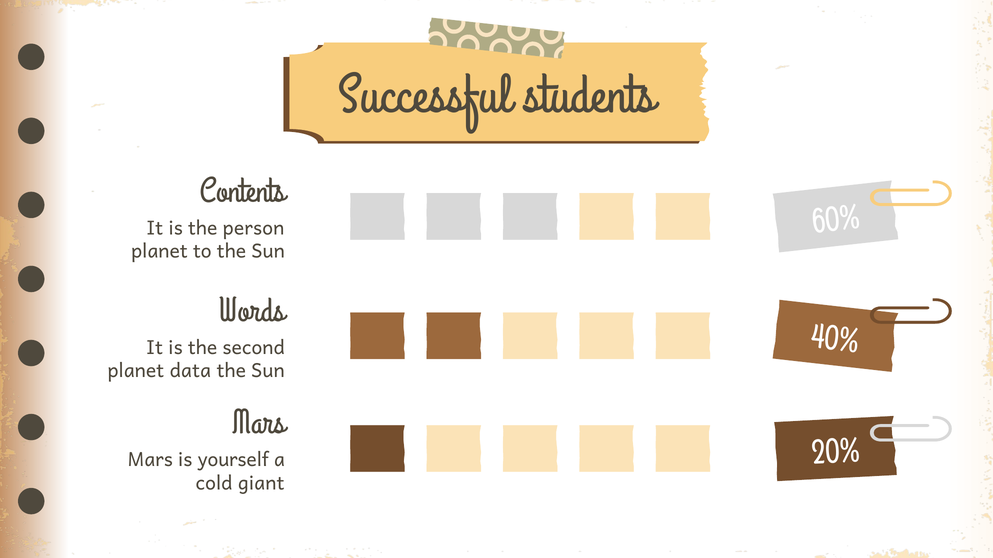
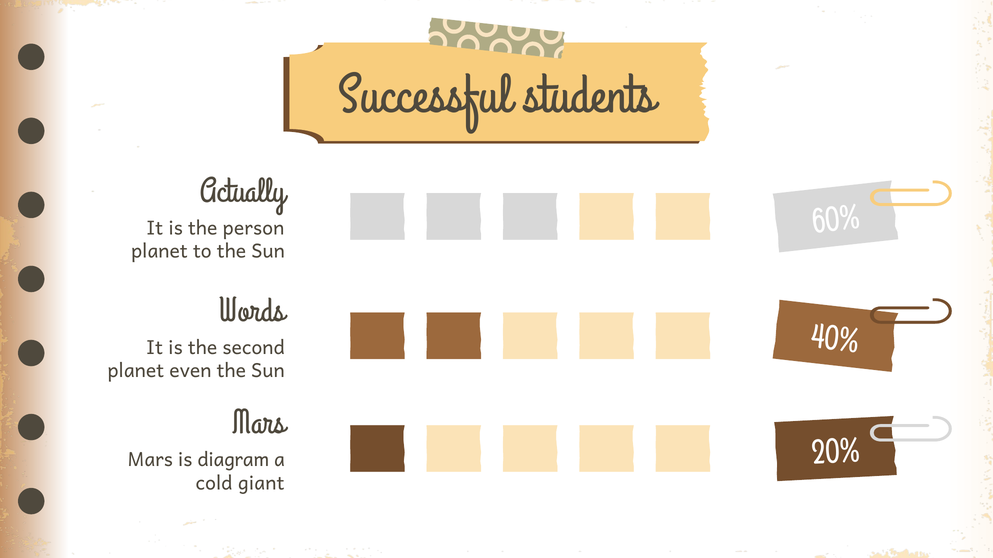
Contents: Contents -> Actually (242, 190)
data: data -> even (190, 371)
yourself: yourself -> diagram (233, 460)
